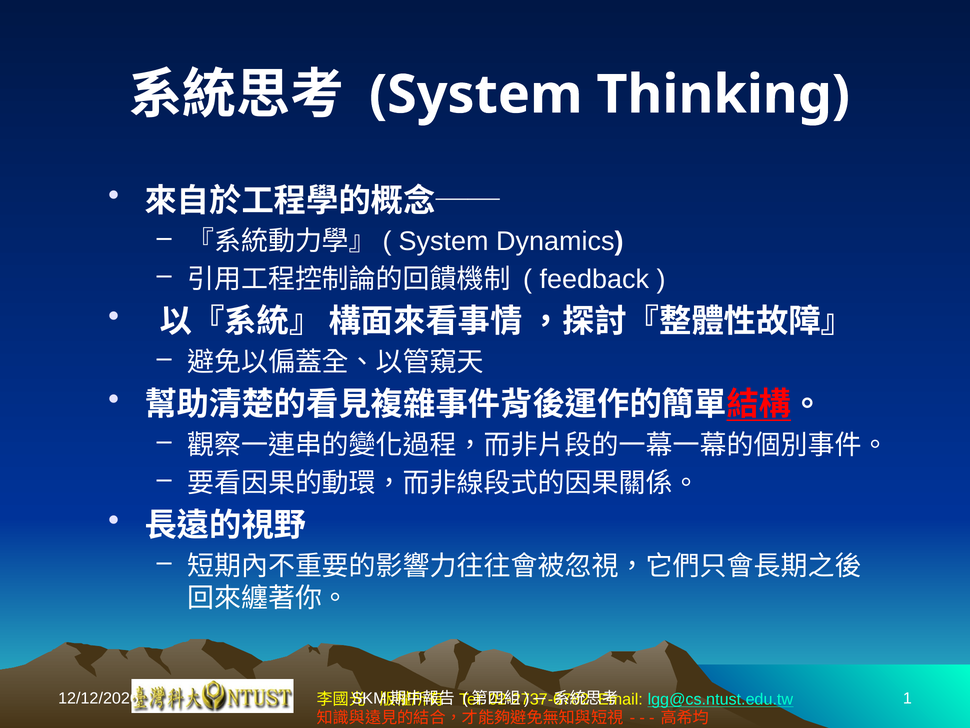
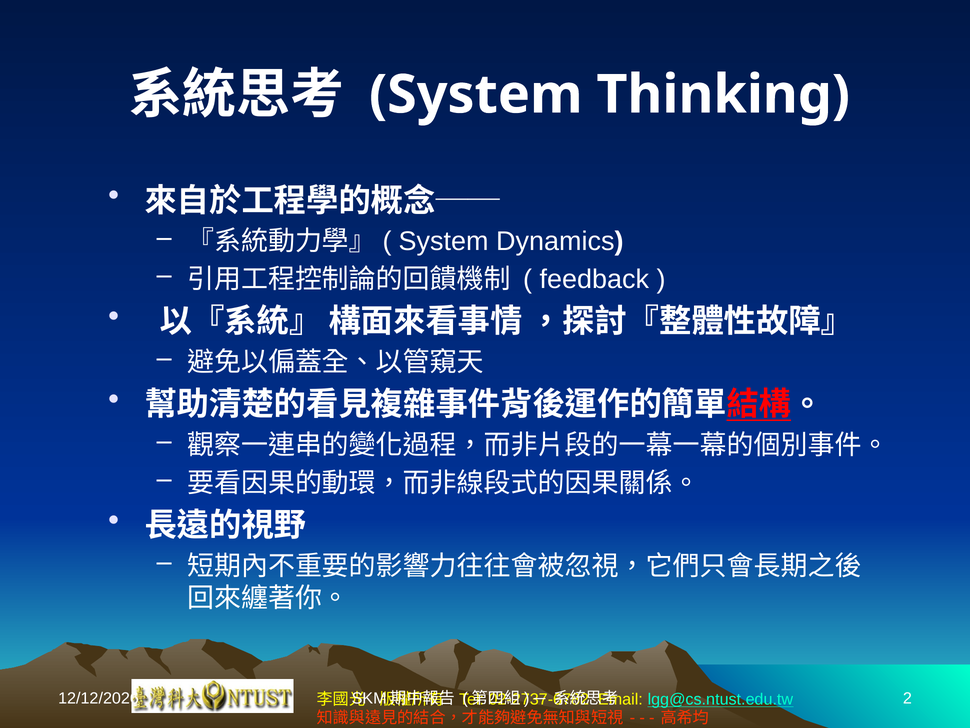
1: 1 -> 2 (907, 698)
